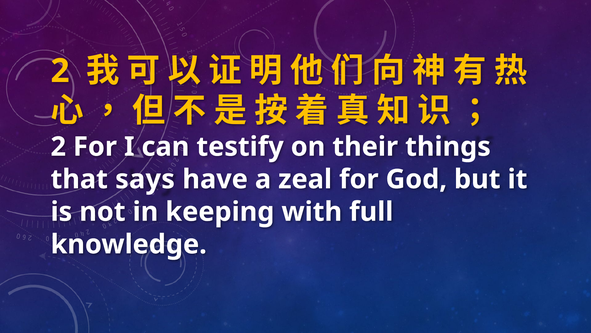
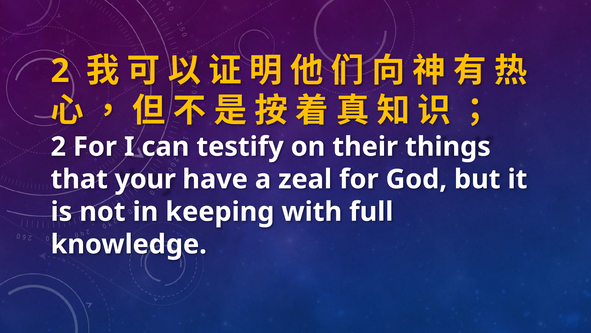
says: says -> your (145, 179)
